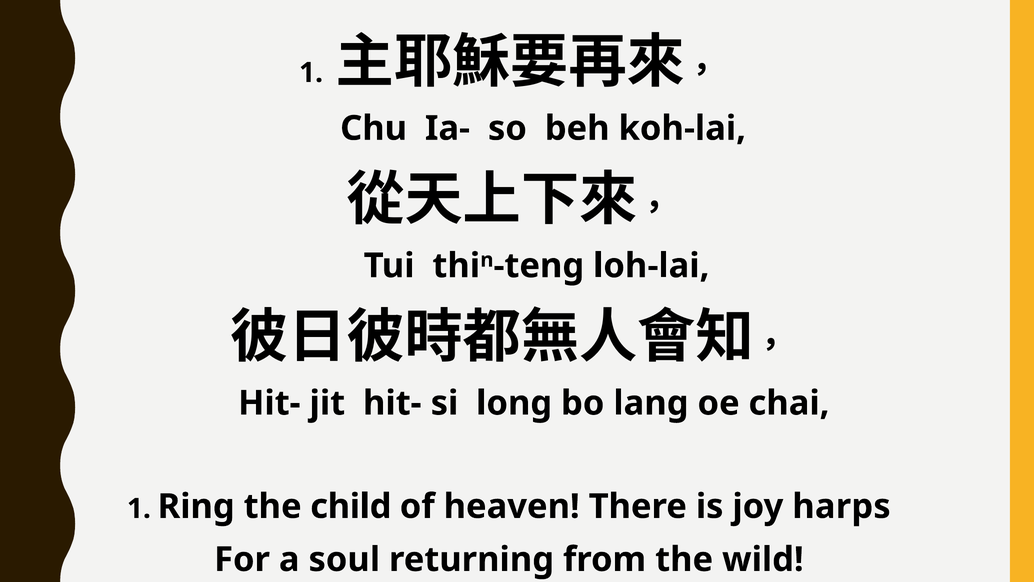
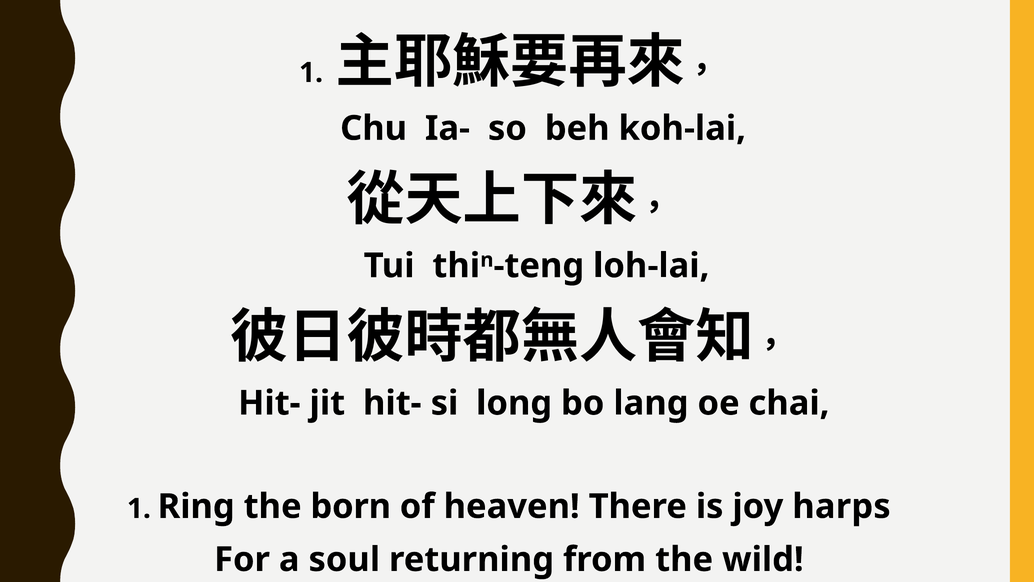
child: child -> born (351, 506)
